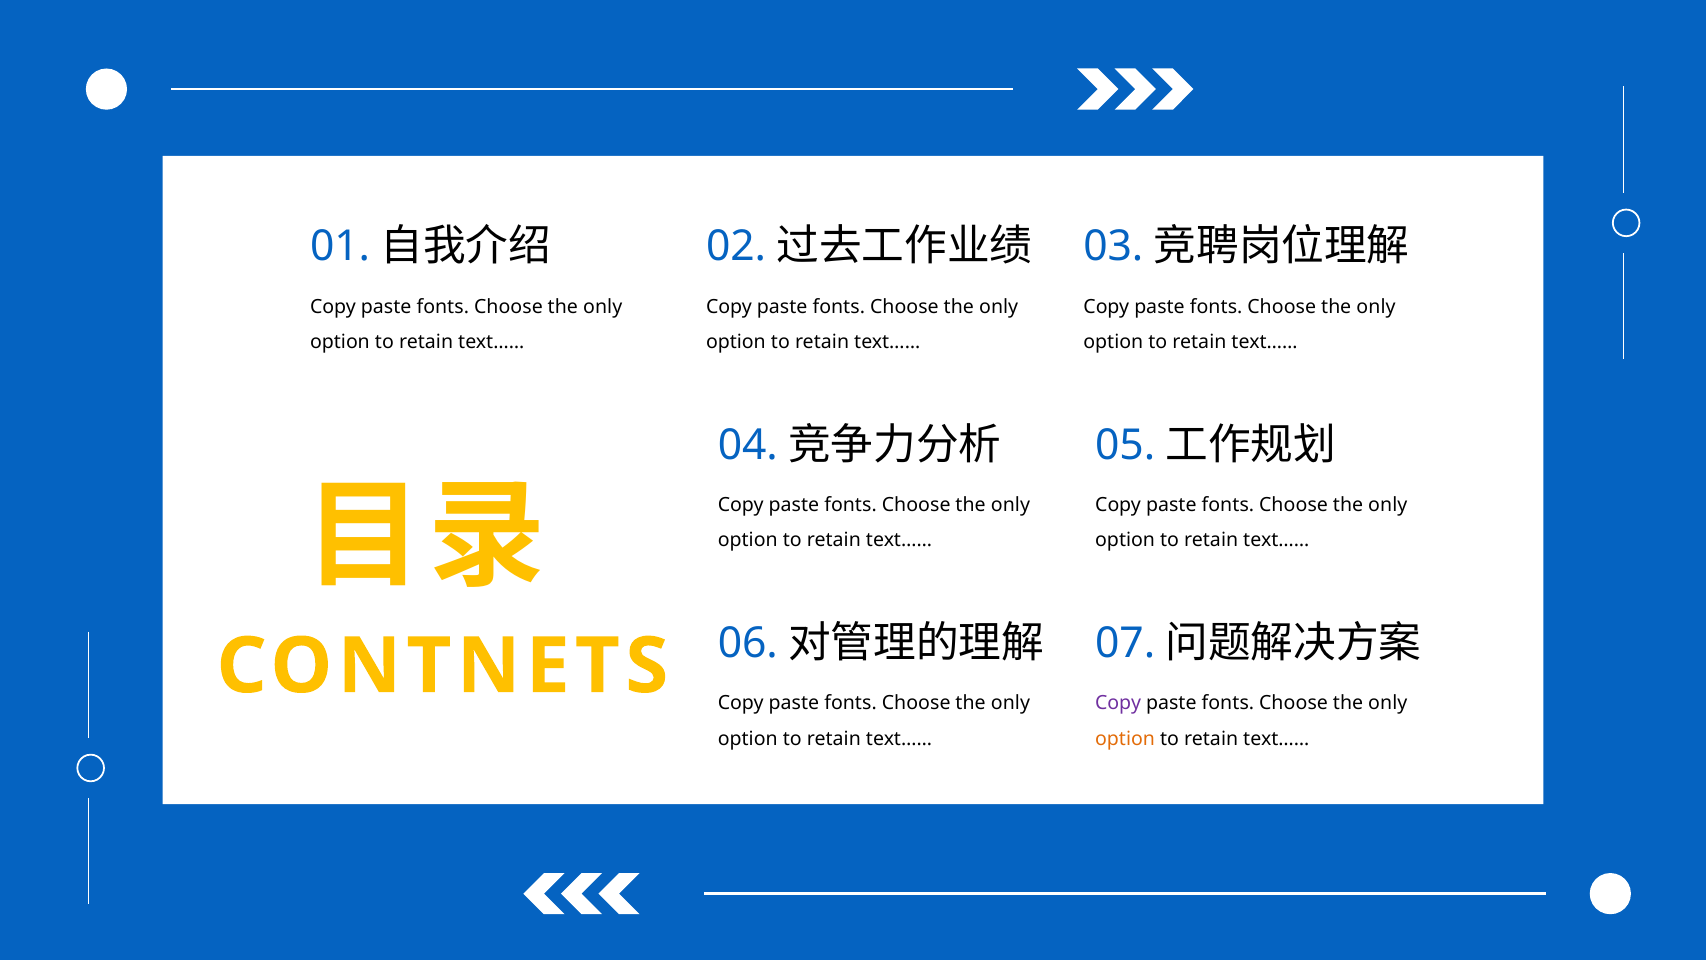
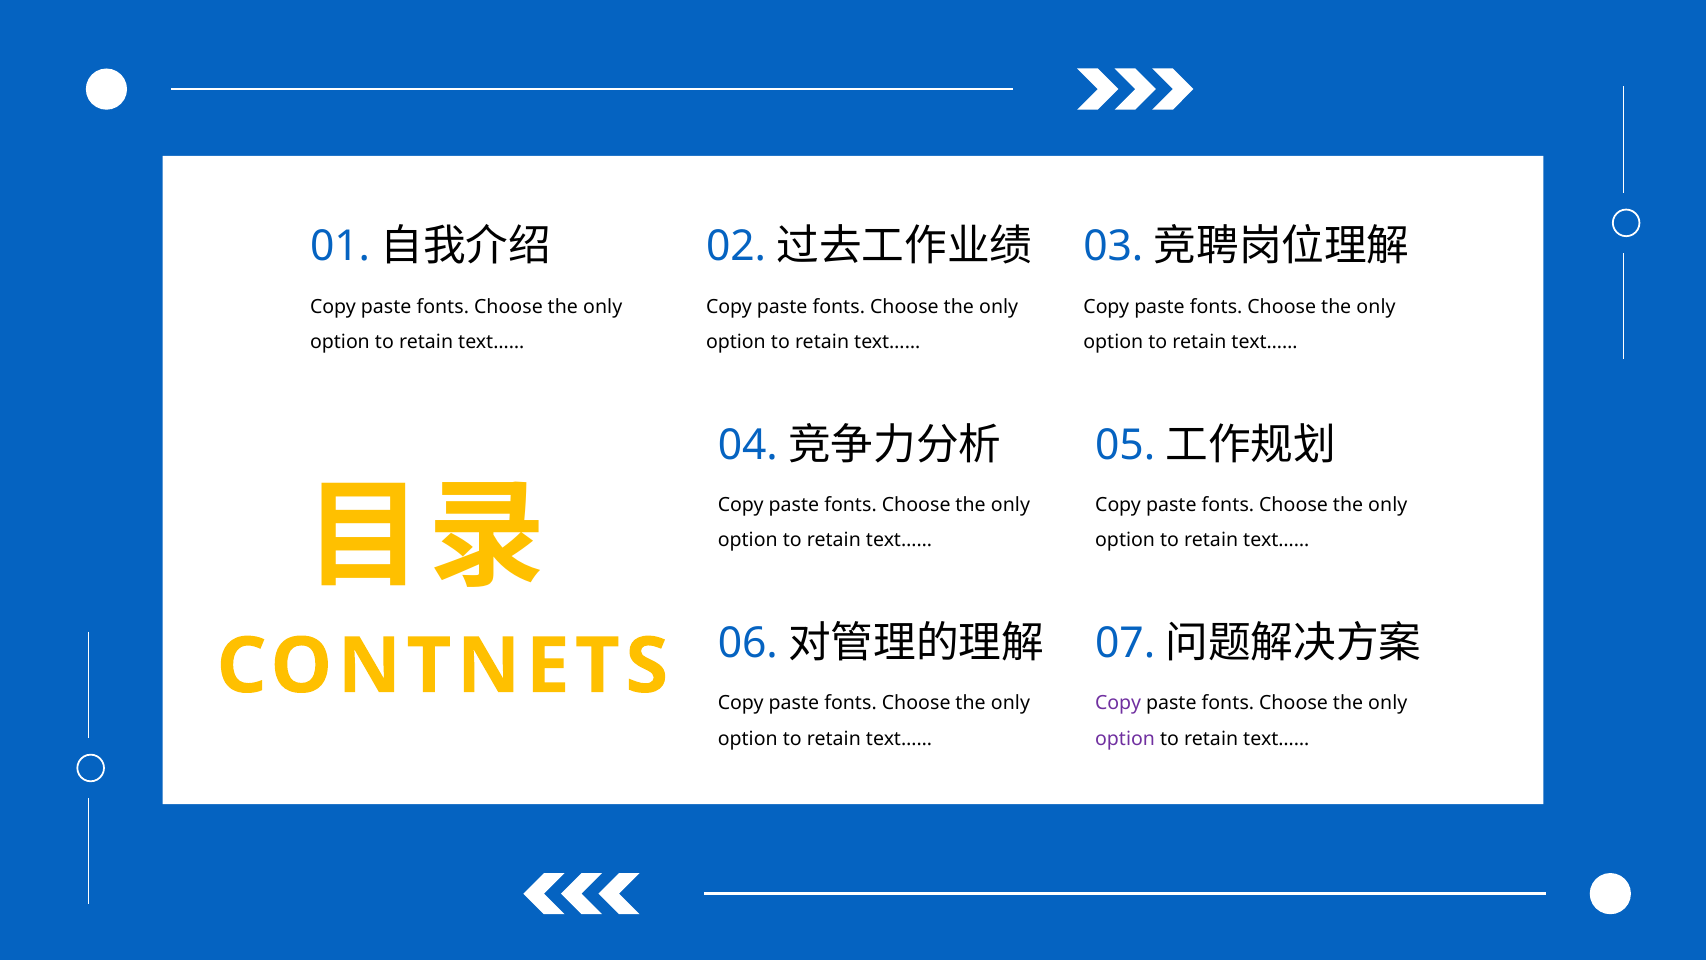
option colour: orange -> purple (1125, 738)
